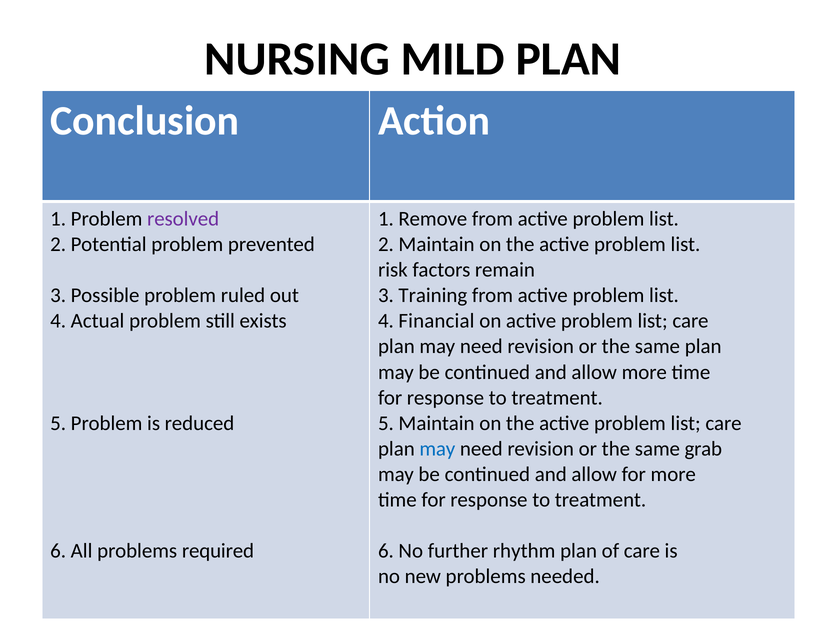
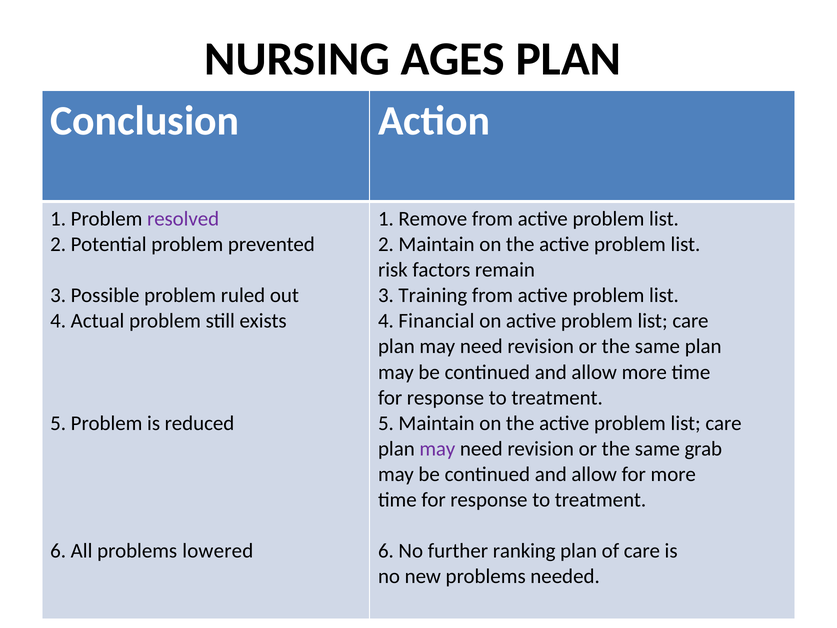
MILD: MILD -> AGES (453, 59)
may colour: blue -> purple (437, 449)
required: required -> lowered (218, 551)
rhythm: rhythm -> ranking (524, 551)
